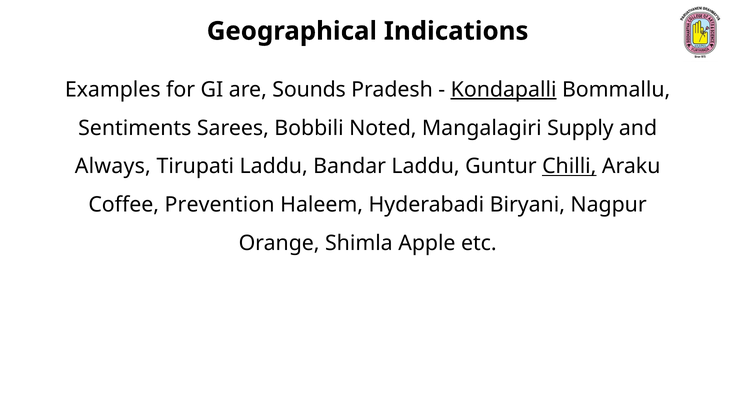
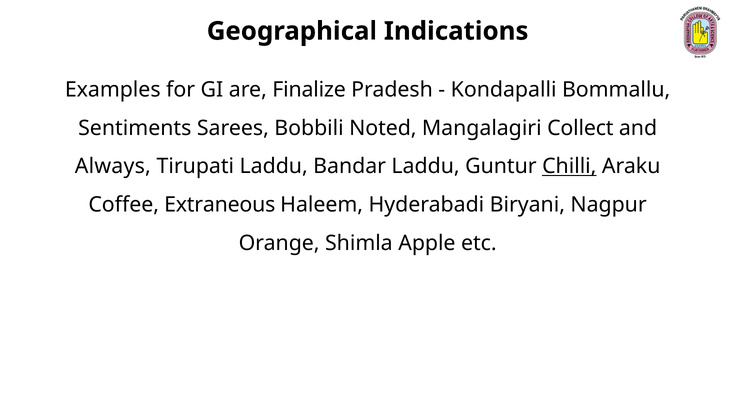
Sounds: Sounds -> Finalize (309, 90)
Kondapalli underline: present -> none (504, 90)
Supply: Supply -> Collect (580, 128)
Prevention: Prevention -> Extraneous (220, 205)
